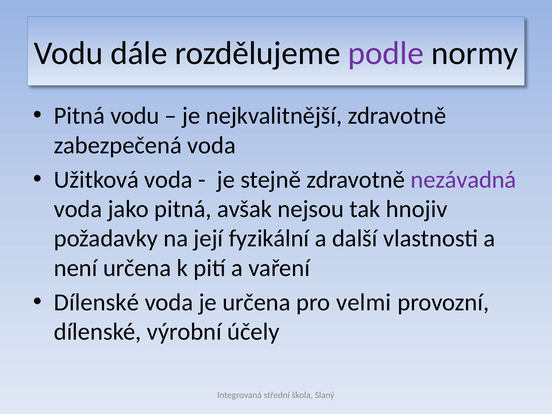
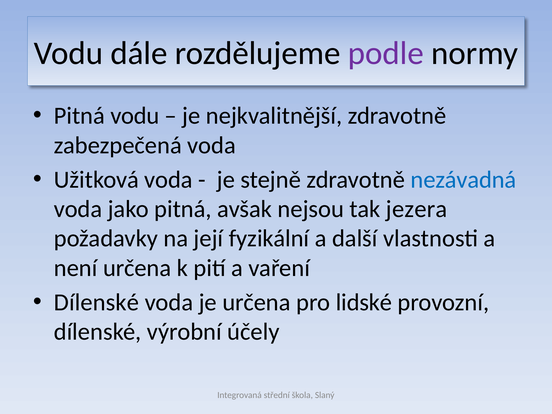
nezávadná colour: purple -> blue (464, 180)
hnojiv: hnojiv -> jezera (417, 209)
velmi: velmi -> lidské (364, 302)
